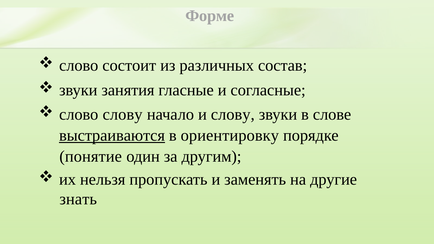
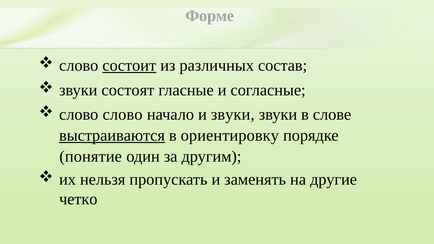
состоит underline: none -> present (129, 66)
занятия: занятия -> состоят (128, 90)
слово слову: слову -> слово (123, 115)
и слову: слову -> звуки (233, 115)
знать: знать -> четко (78, 199)
